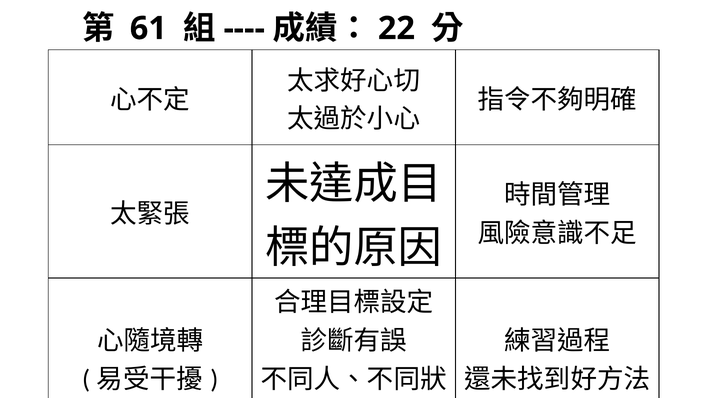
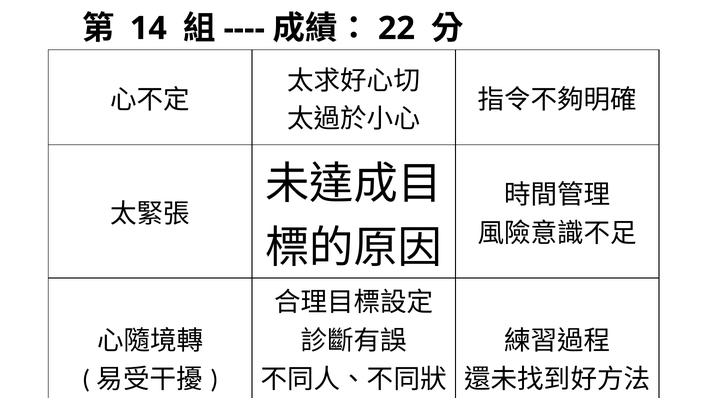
61: 61 -> 14 (148, 28)
